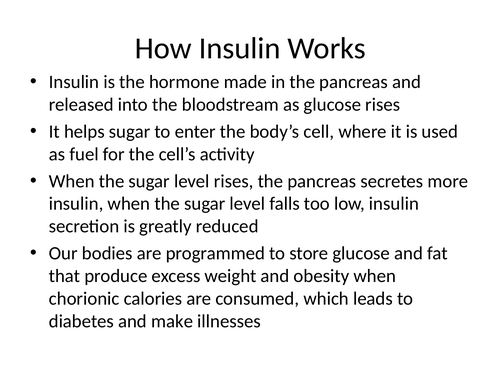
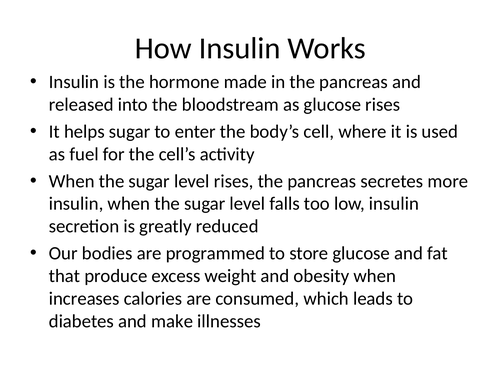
chorionic: chorionic -> increases (84, 298)
